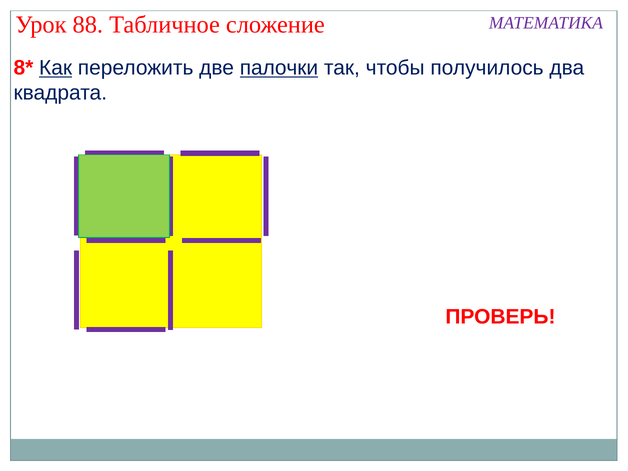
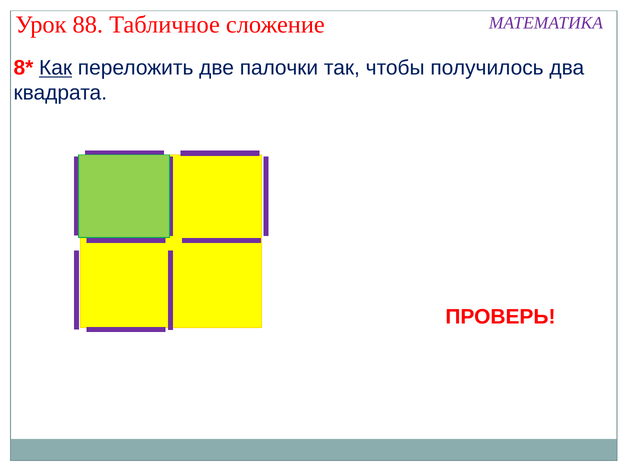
палочки underline: present -> none (279, 68)
